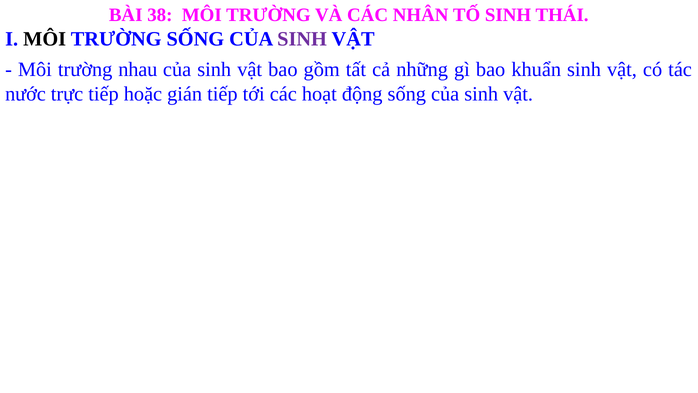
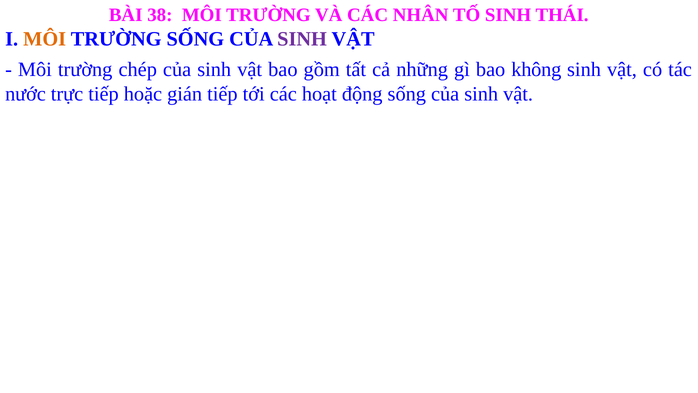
MÔI colour: black -> orange (45, 39)
nhau: nhau -> chép (138, 69)
khuẩn: khuẩn -> không (536, 69)
